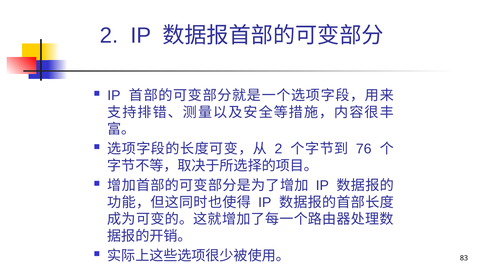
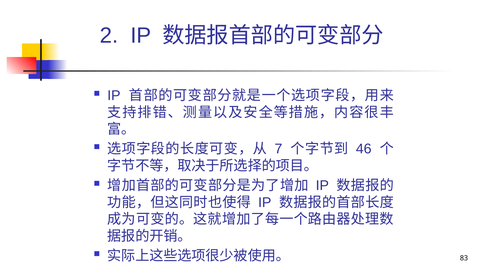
2: 2 -> 7 (278, 149)
76: 76 -> 46 (364, 149)
